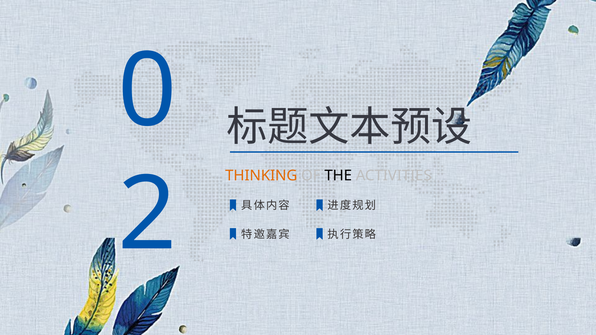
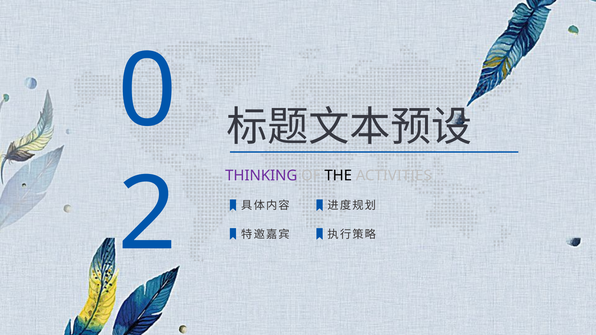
THINKING colour: orange -> purple (261, 176)
